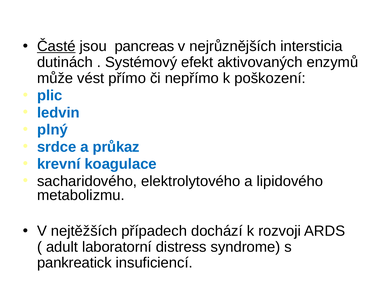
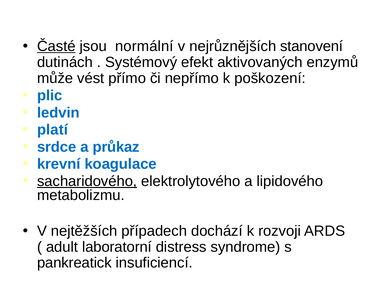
pancreas: pancreas -> normální (144, 46)
intersticia: intersticia -> stanovení (312, 46)
plný: plný -> platí (53, 130)
sacharidového underline: none -> present (87, 181)
